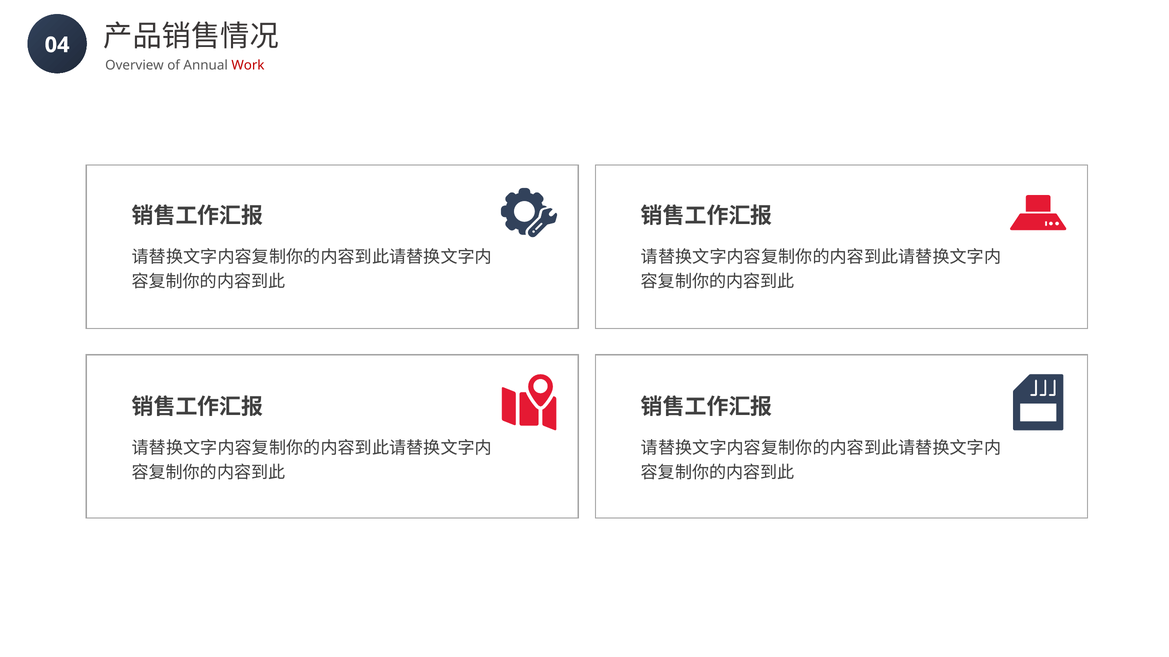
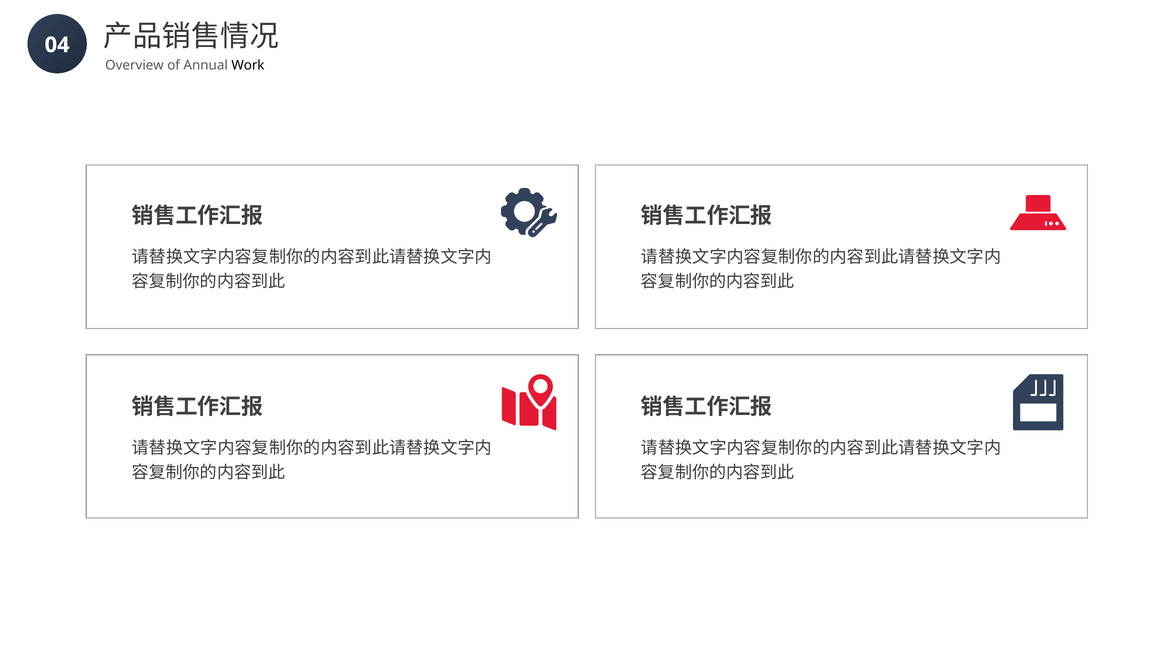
Work colour: red -> black (248, 65)
